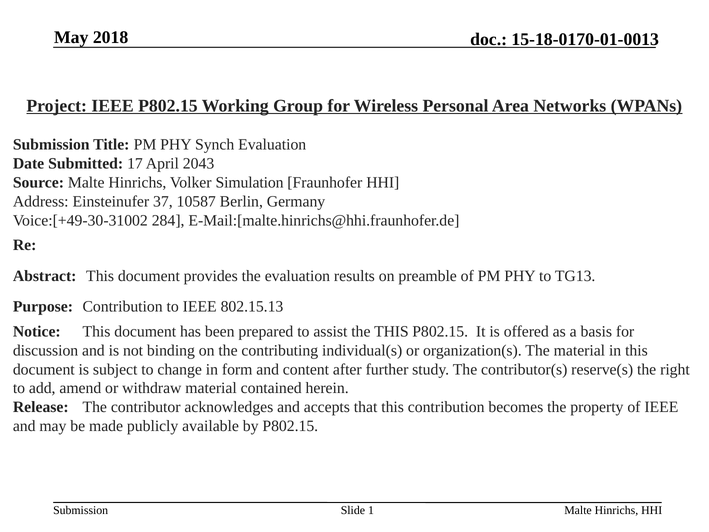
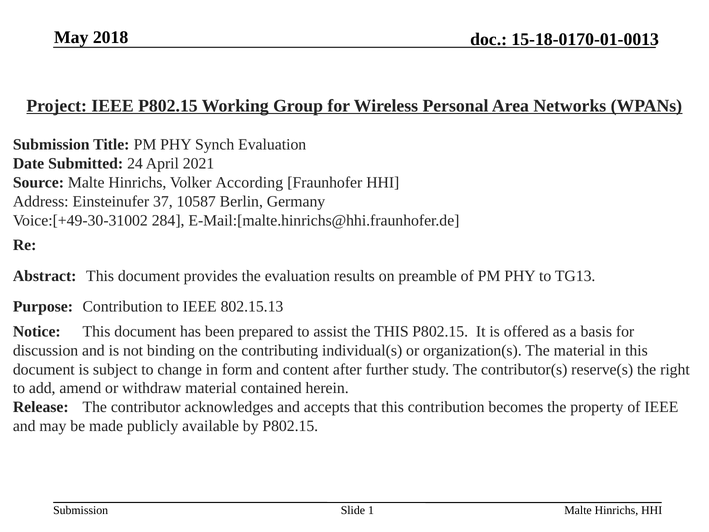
17: 17 -> 24 (135, 164)
2043: 2043 -> 2021 (199, 164)
Simulation: Simulation -> According (249, 182)
